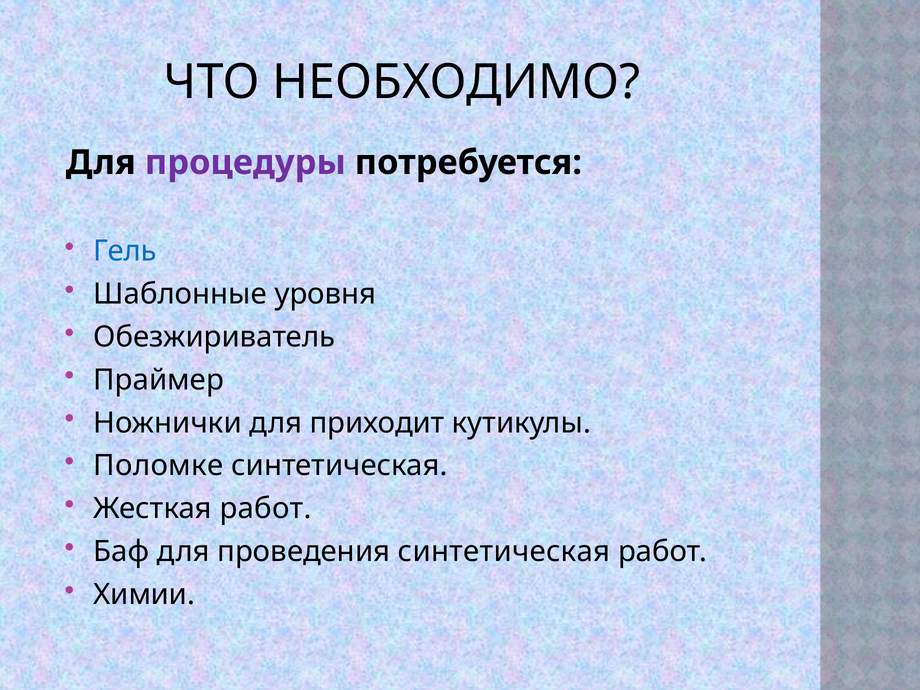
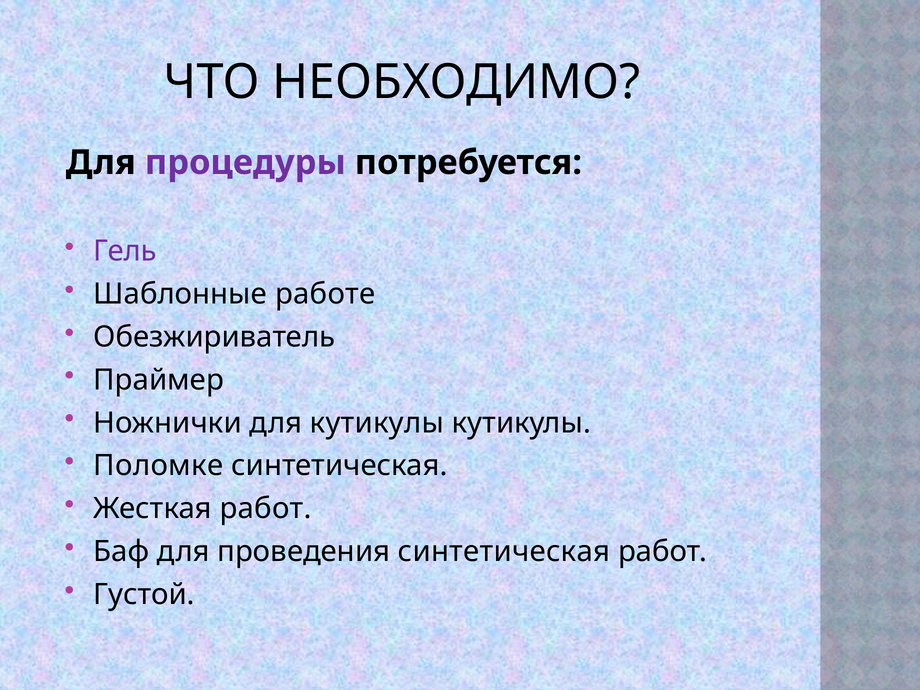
Гель colour: blue -> purple (125, 251)
уровня: уровня -> работе (325, 294)
для приходит: приходит -> кутикулы (377, 423)
Химии: Химии -> Густой (144, 594)
